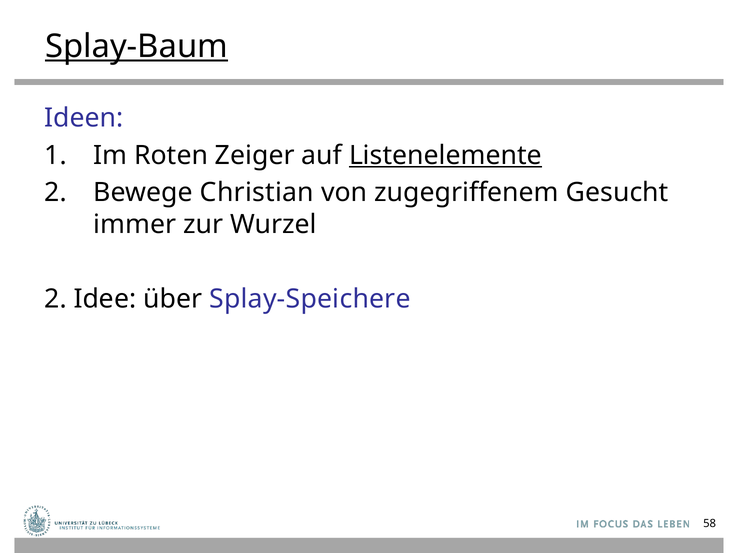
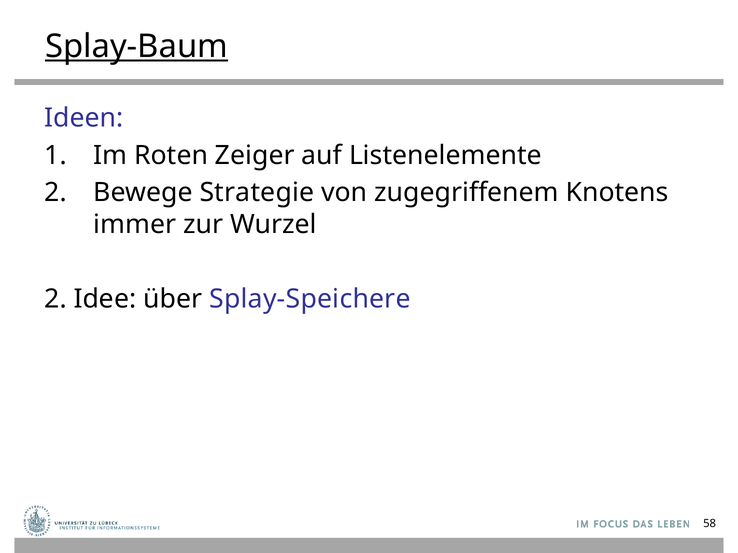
Listenelemente underline: present -> none (445, 155)
Christian: Christian -> Strategie (257, 193)
Gesucht: Gesucht -> Knotens (617, 193)
